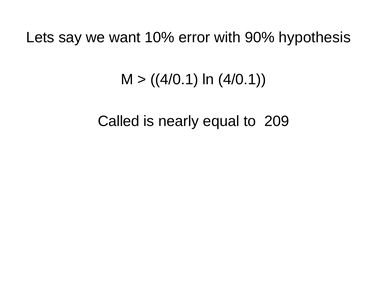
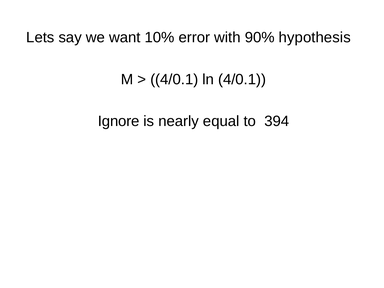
Called: Called -> Ignore (119, 121)
209: 209 -> 394 (277, 121)
